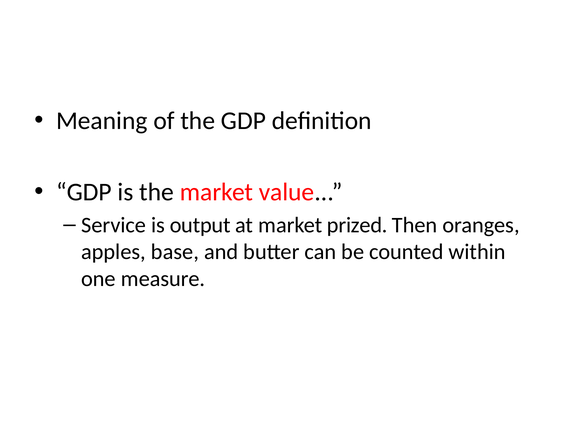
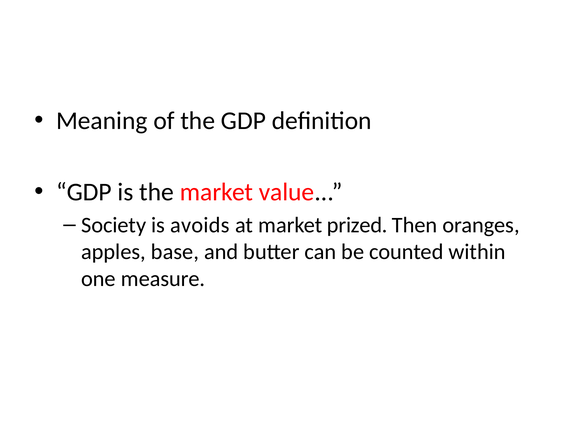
Service: Service -> Society (114, 225)
output: output -> avoids (200, 225)
